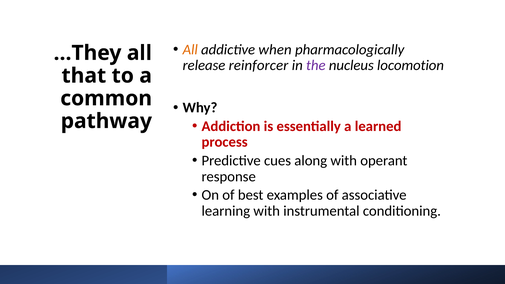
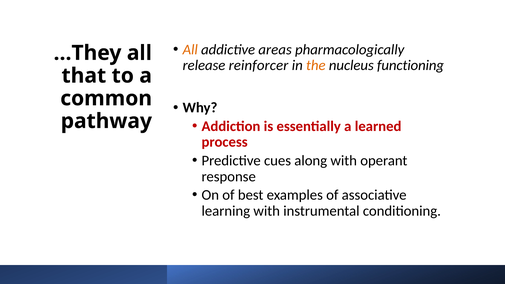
when: when -> areas (275, 50)
the colour: purple -> orange (316, 65)
locomotion: locomotion -> functioning (411, 65)
